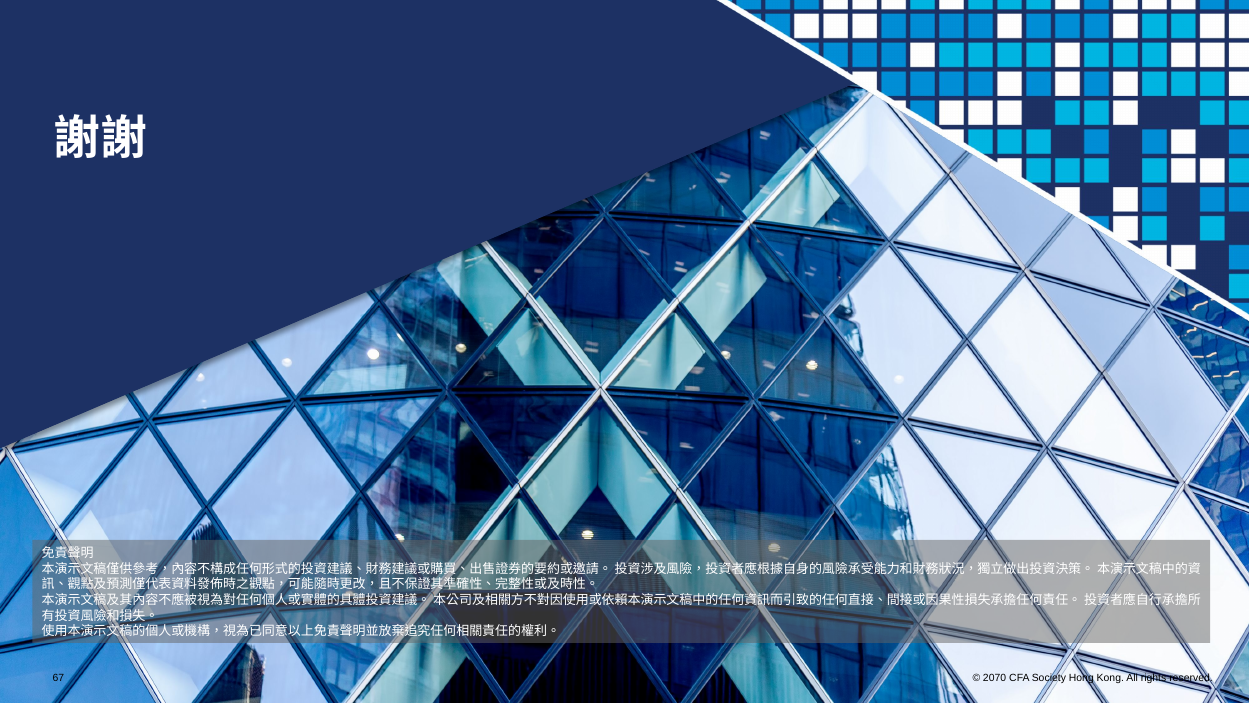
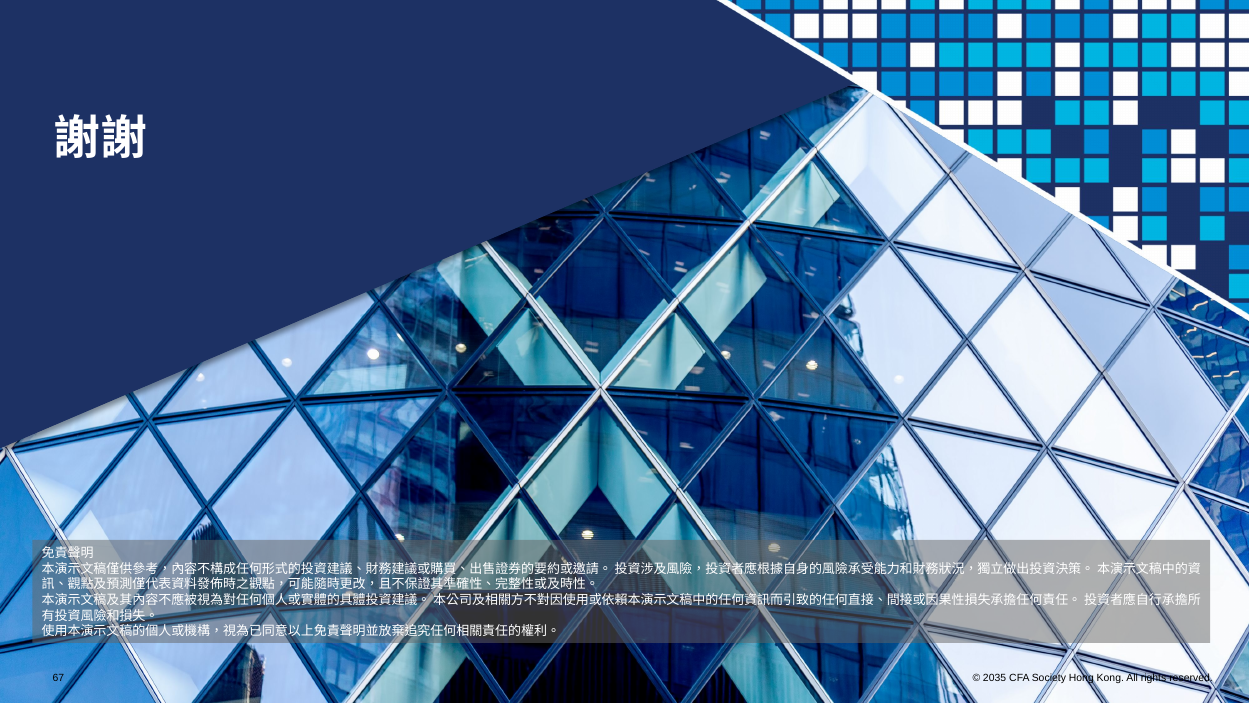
2070: 2070 -> 2035 (995, 678)
